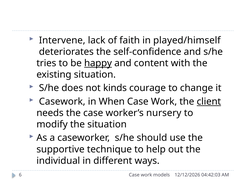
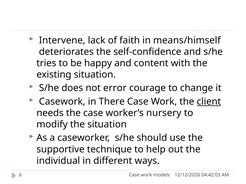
played/himself: played/himself -> means/himself (187, 40)
happy underline: present -> none (98, 63)
kinds: kinds -> error (115, 88)
When: When -> There (112, 102)
